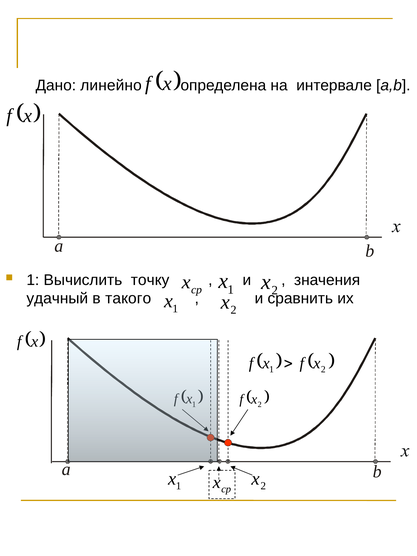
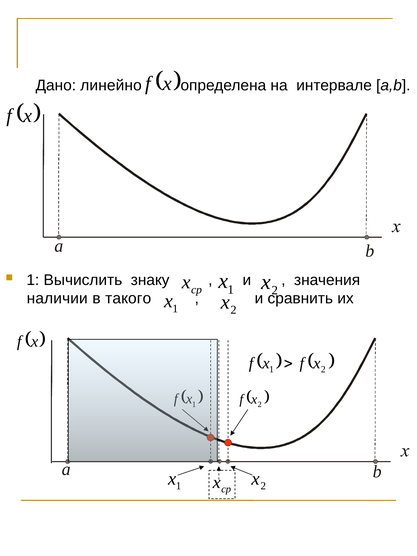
точку: точку -> знаку (150, 280)
удачный: удачный -> наличии (57, 299)
